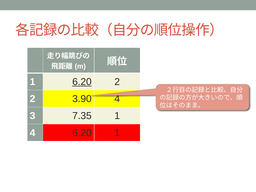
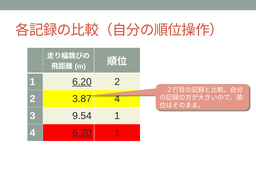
3.90: 3.90 -> 3.87 (82, 99)
7.35: 7.35 -> 9.54 (82, 116)
6.20 underline: none -> present (82, 133)
